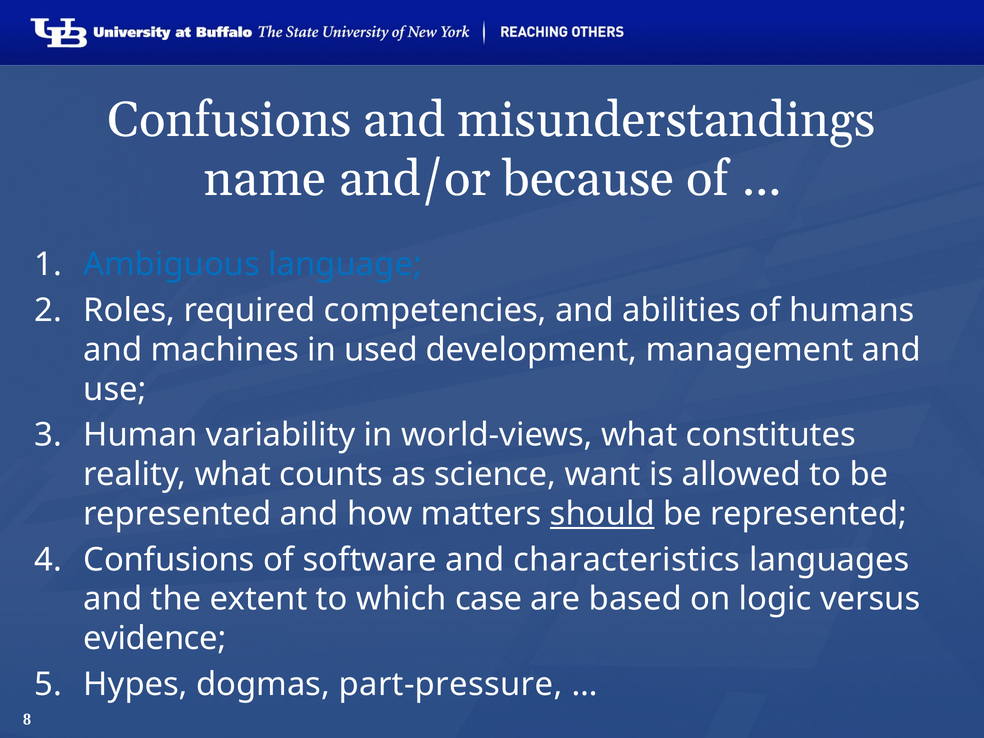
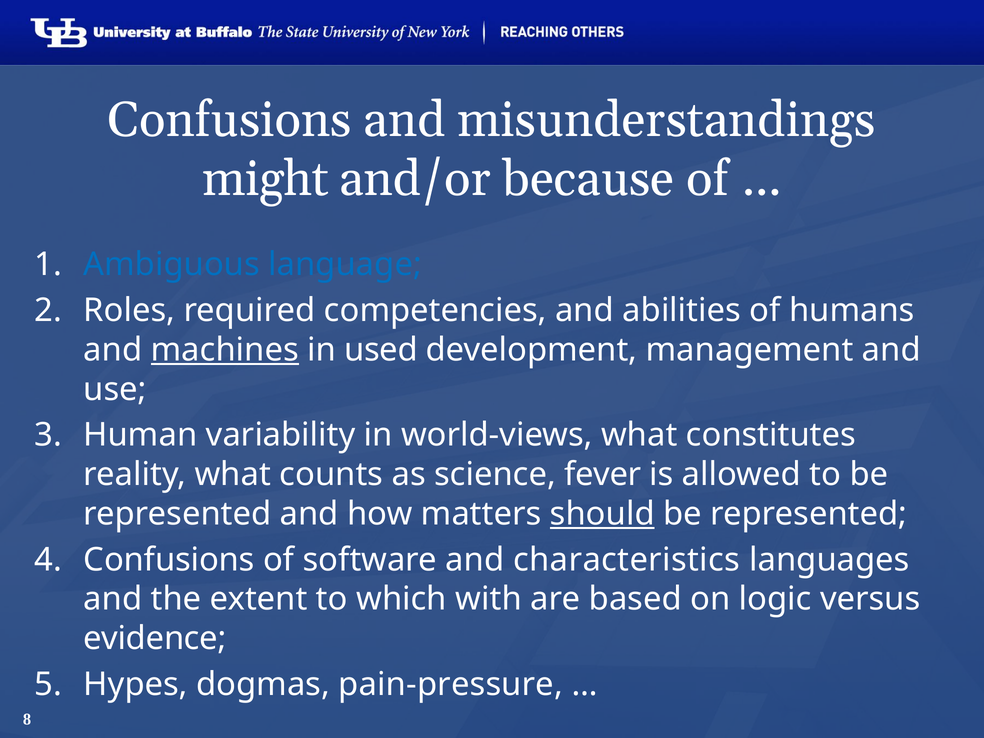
name: name -> might (266, 179)
machines underline: none -> present (225, 350)
want: want -> fever (603, 475)
case: case -> with (488, 599)
part-pressure: part-pressure -> pain-pressure (451, 684)
